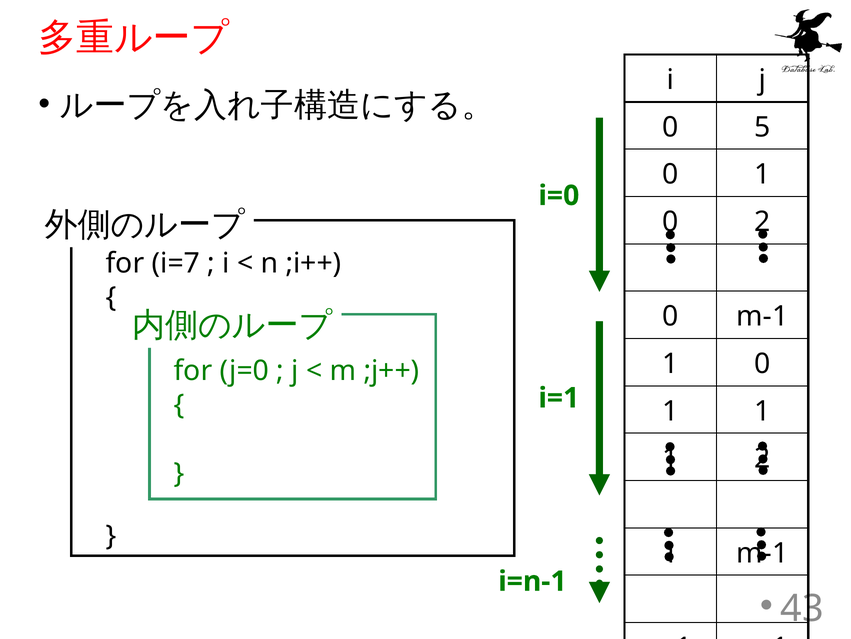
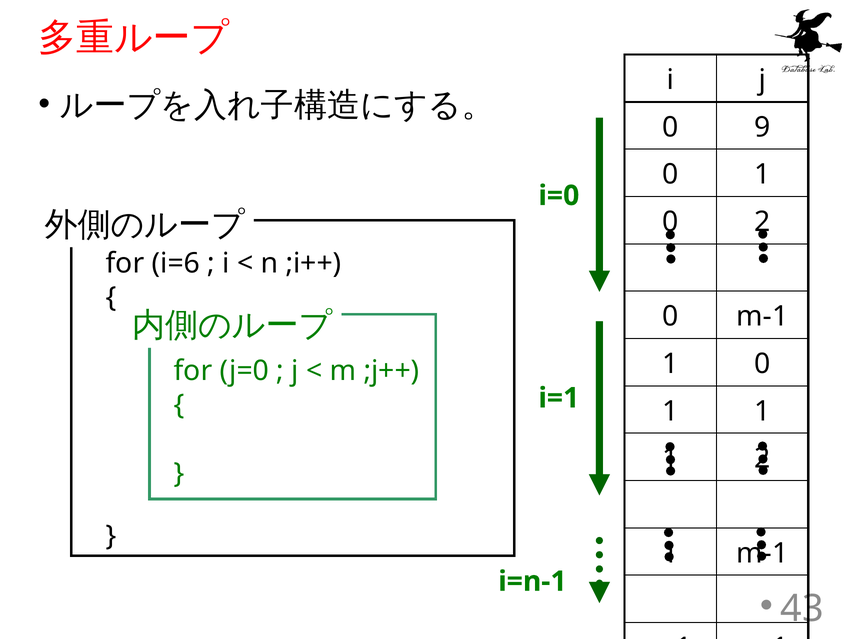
5: 5 -> 9 (762, 127)
i=7: i=7 -> i=6 (176, 263)
